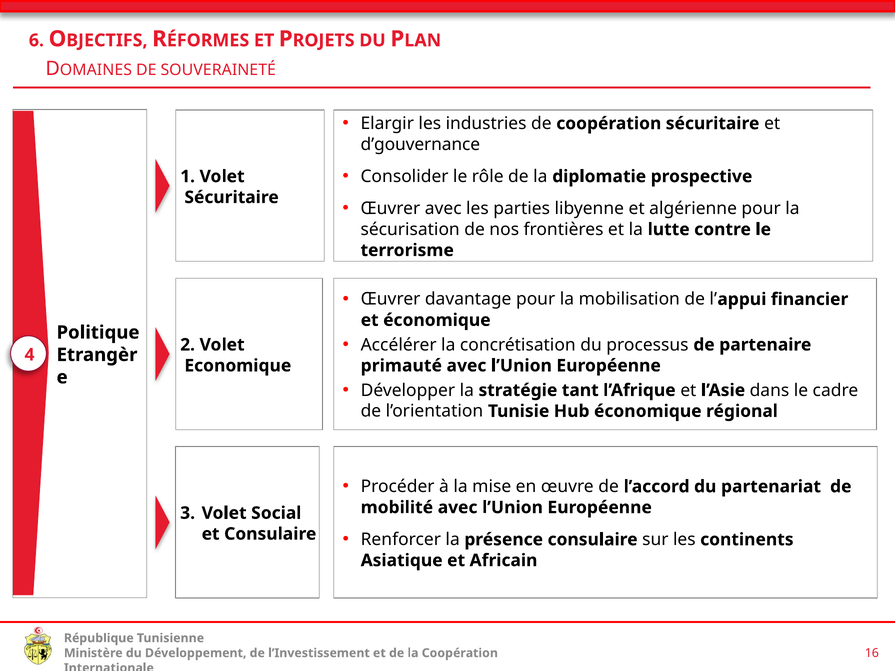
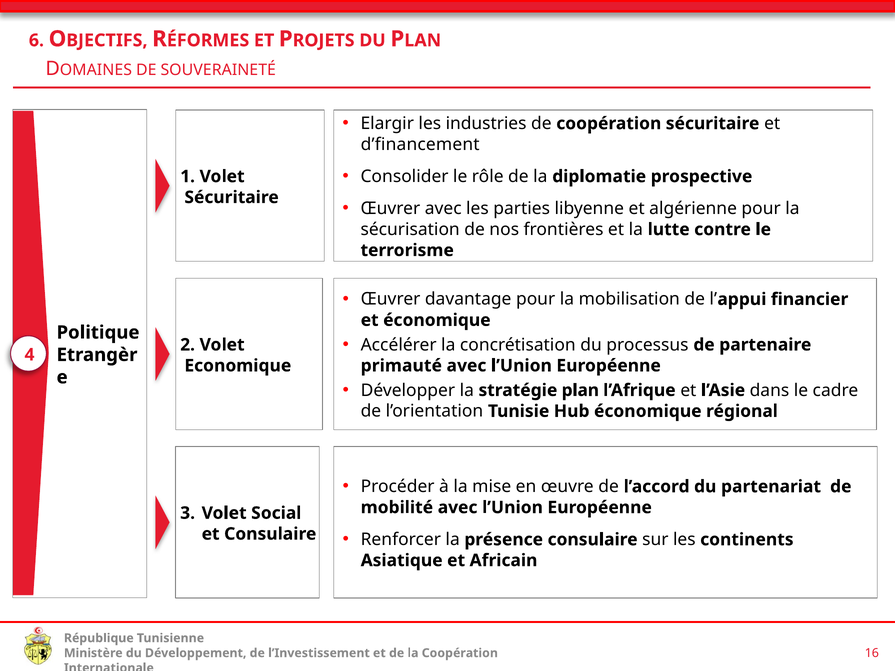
d’gouvernance: d’gouvernance -> d’financement (420, 144)
stratégie tant: tant -> plan (580, 390)
